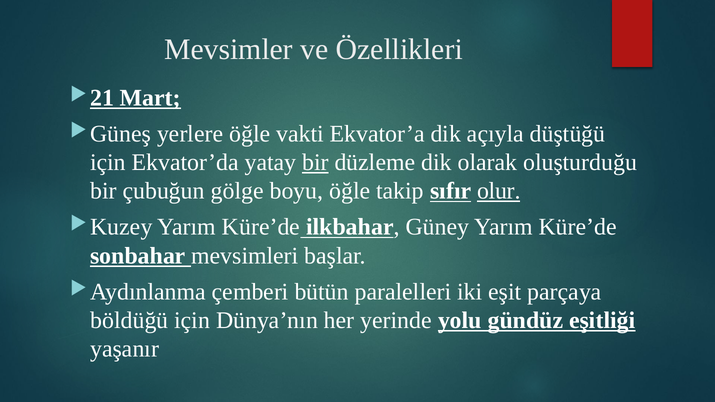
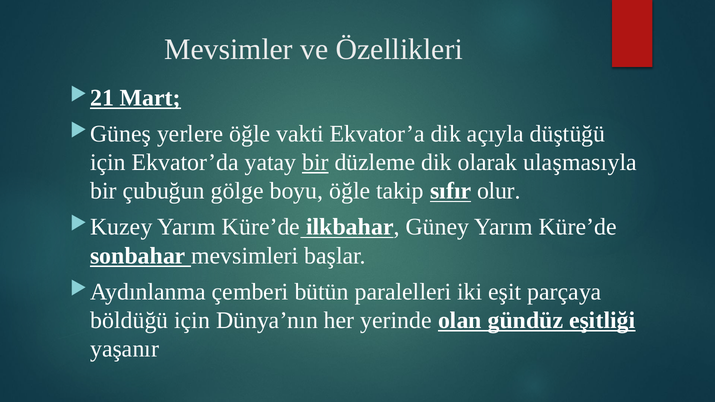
oluşturduğu: oluşturduğu -> ulaşmasıyla (580, 162)
olur underline: present -> none (499, 191)
yolu: yolu -> olan (460, 321)
